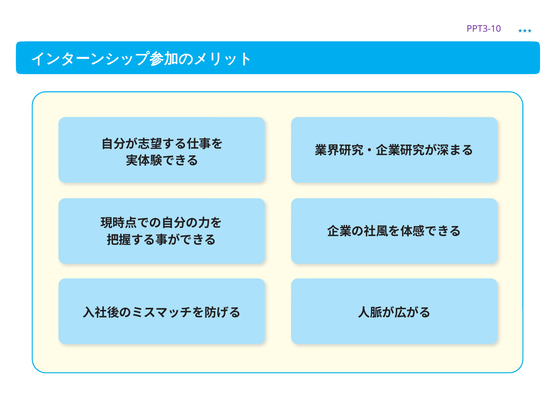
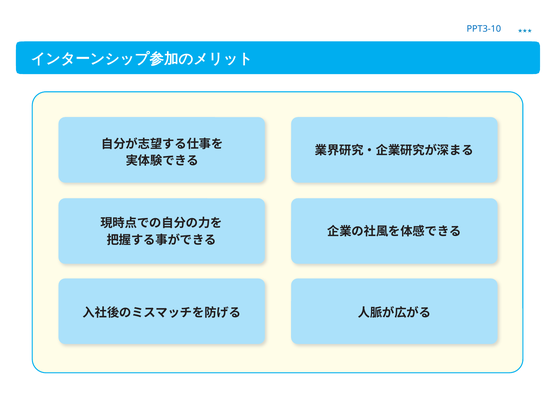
PPT3-10 colour: purple -> blue (484, 29)
